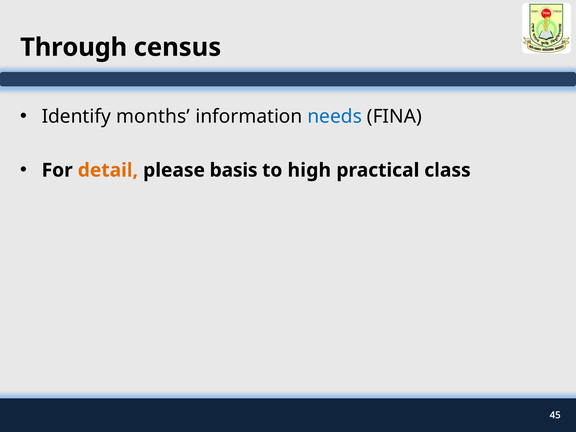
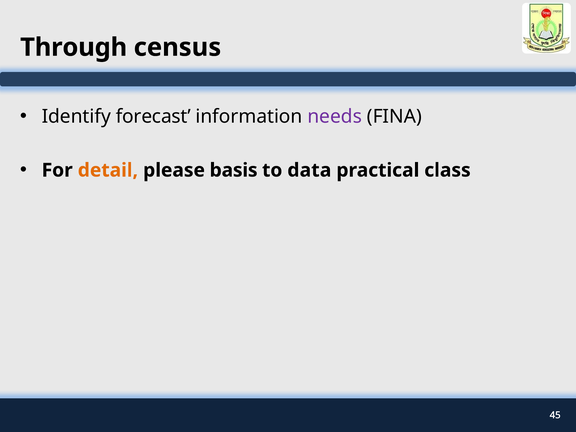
months: months -> forecast (153, 117)
needs colour: blue -> purple (335, 117)
high: high -> data (309, 170)
